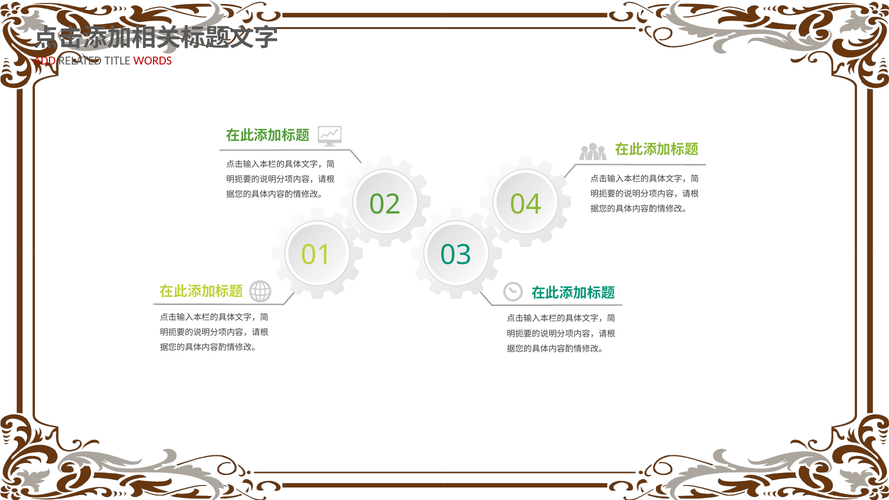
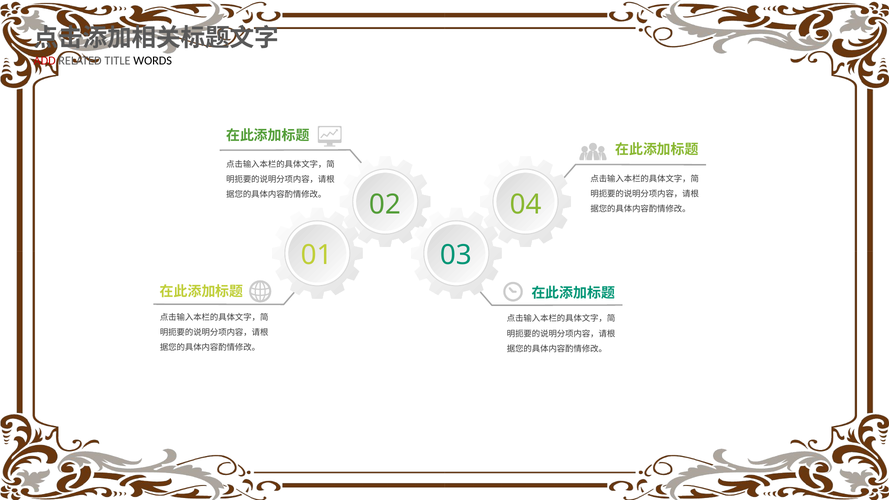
WORDS colour: red -> black (153, 61)
